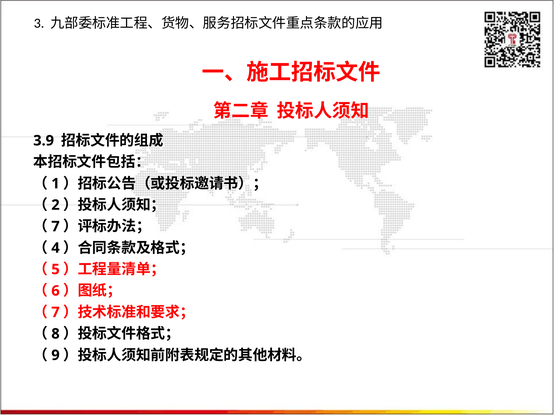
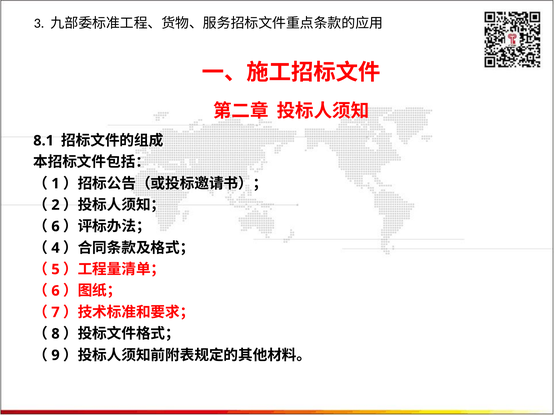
3.9: 3.9 -> 8.1 (44, 141)
7: 7 -> 6 (56, 227)
